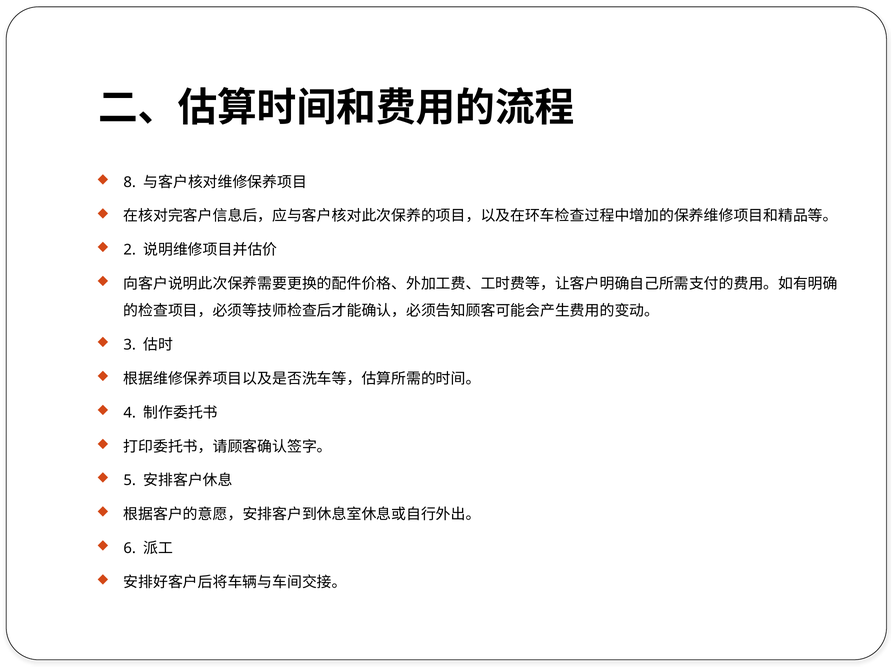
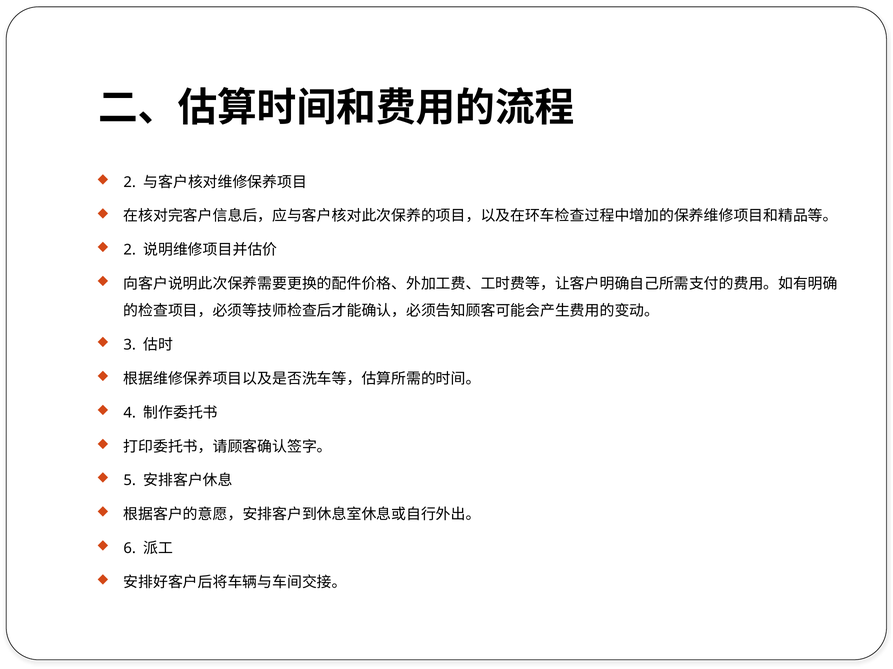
8: 8 -> 2 (130, 182)
